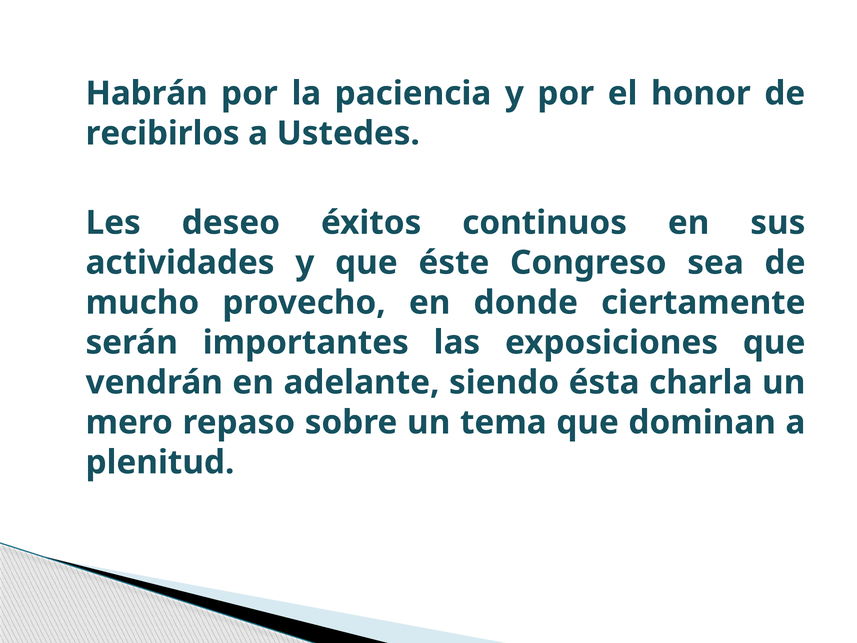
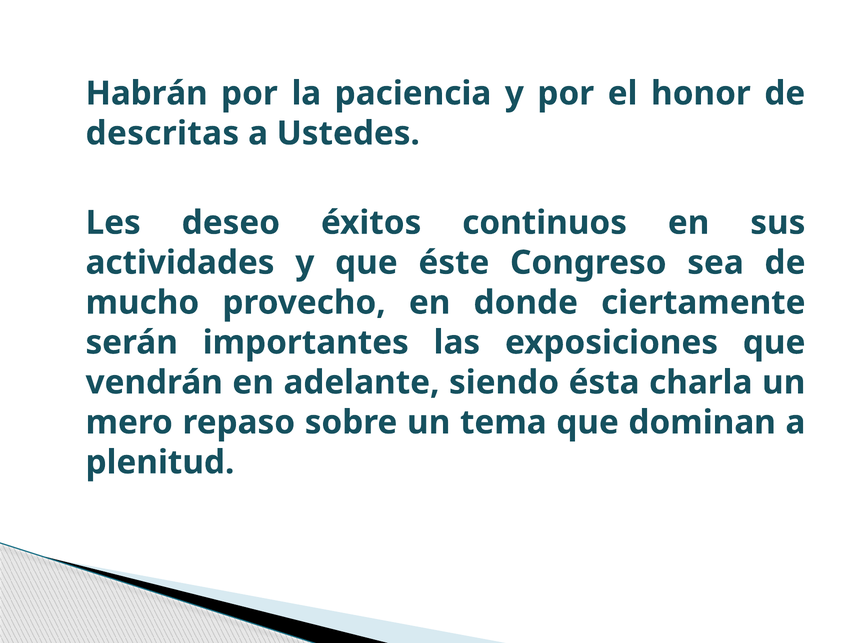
recibirlos: recibirlos -> descritas (162, 133)
